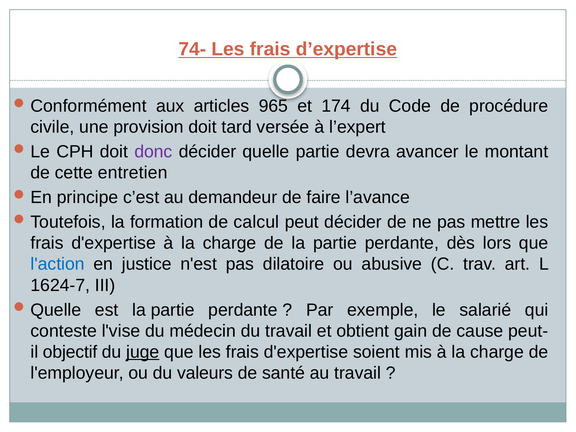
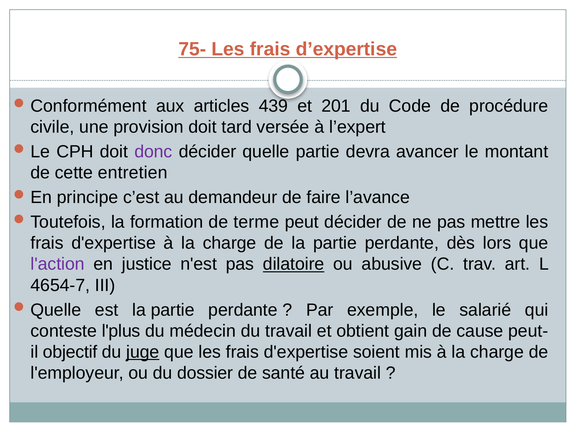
74-: 74- -> 75- (192, 49)
965: 965 -> 439 (273, 106)
174: 174 -> 201 (336, 106)
calcul: calcul -> terme (256, 222)
l'action colour: blue -> purple (58, 264)
dilatoire underline: none -> present (294, 264)
1624-7: 1624-7 -> 4654-7 (60, 285)
l'vise: l'vise -> l'plus (121, 331)
valeurs: valeurs -> dossier (205, 373)
